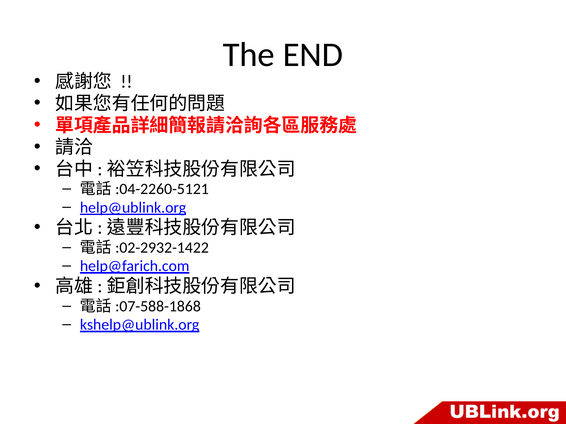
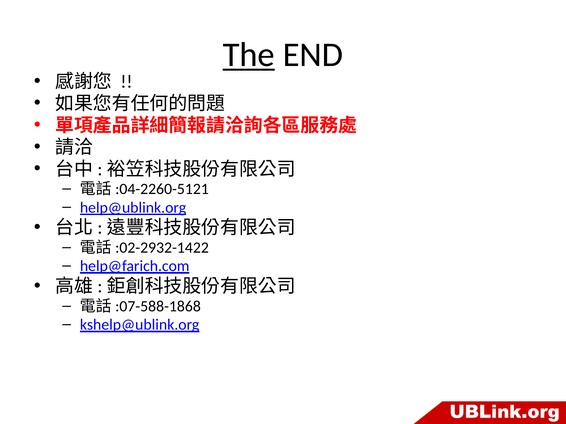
The underline: none -> present (249, 55)
